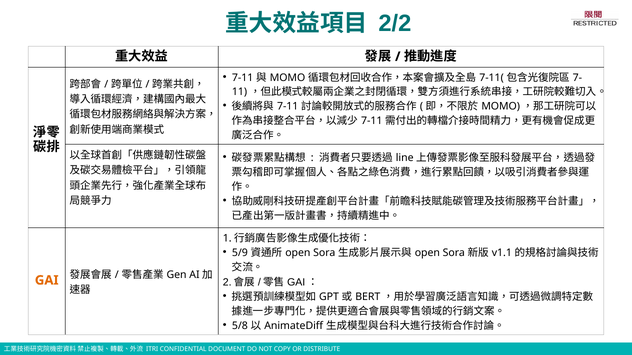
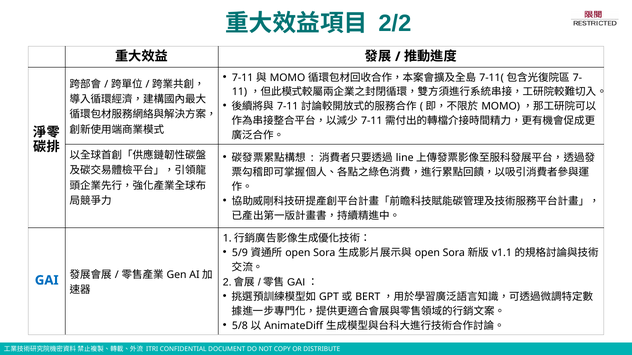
GAI colour: orange -> blue (47, 281)
